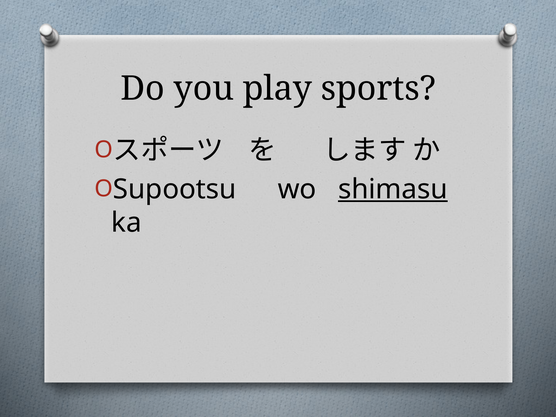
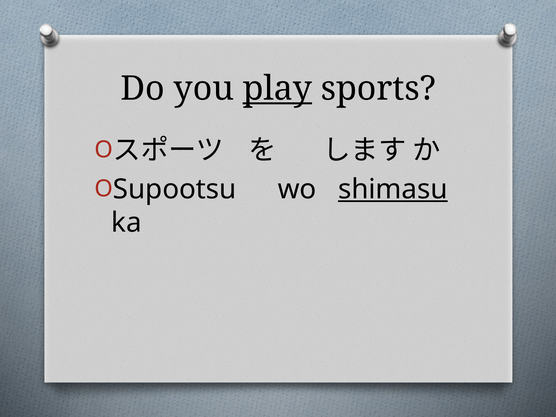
play underline: none -> present (277, 89)
